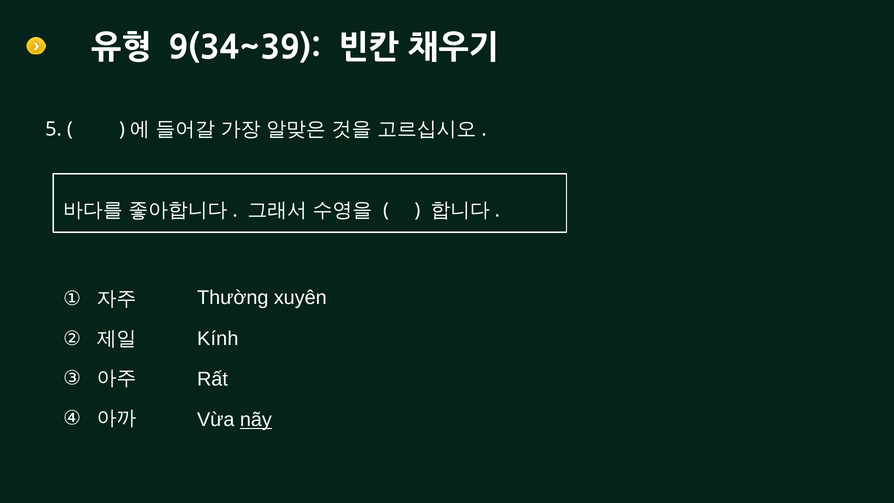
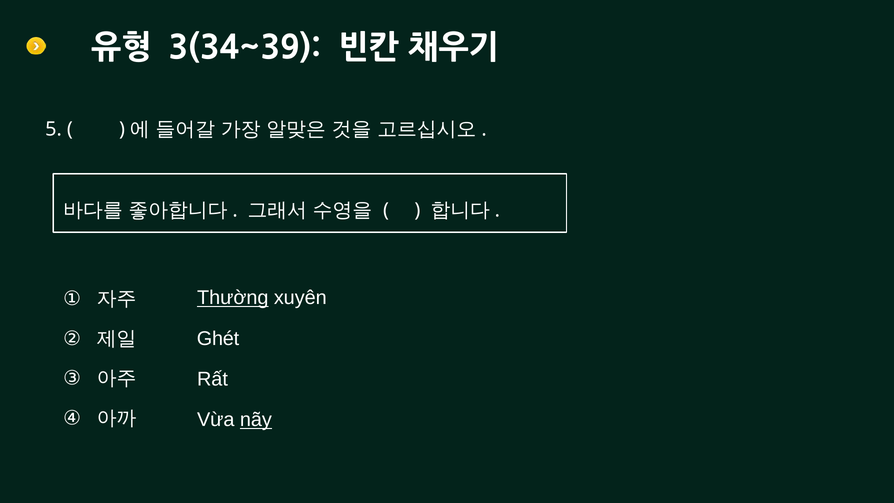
9(34~39: 9(34~39 -> 3(34~39 (245, 48)
Thường underline: none -> present (233, 298)
Kính: Kính -> Ghét (218, 338)
